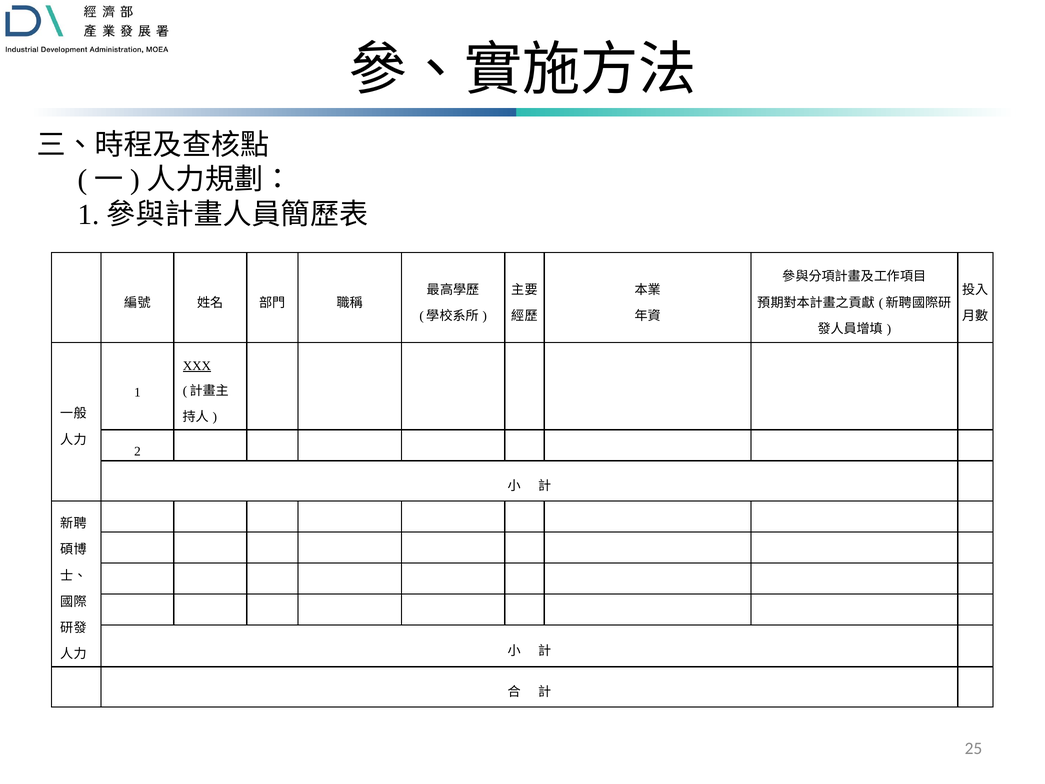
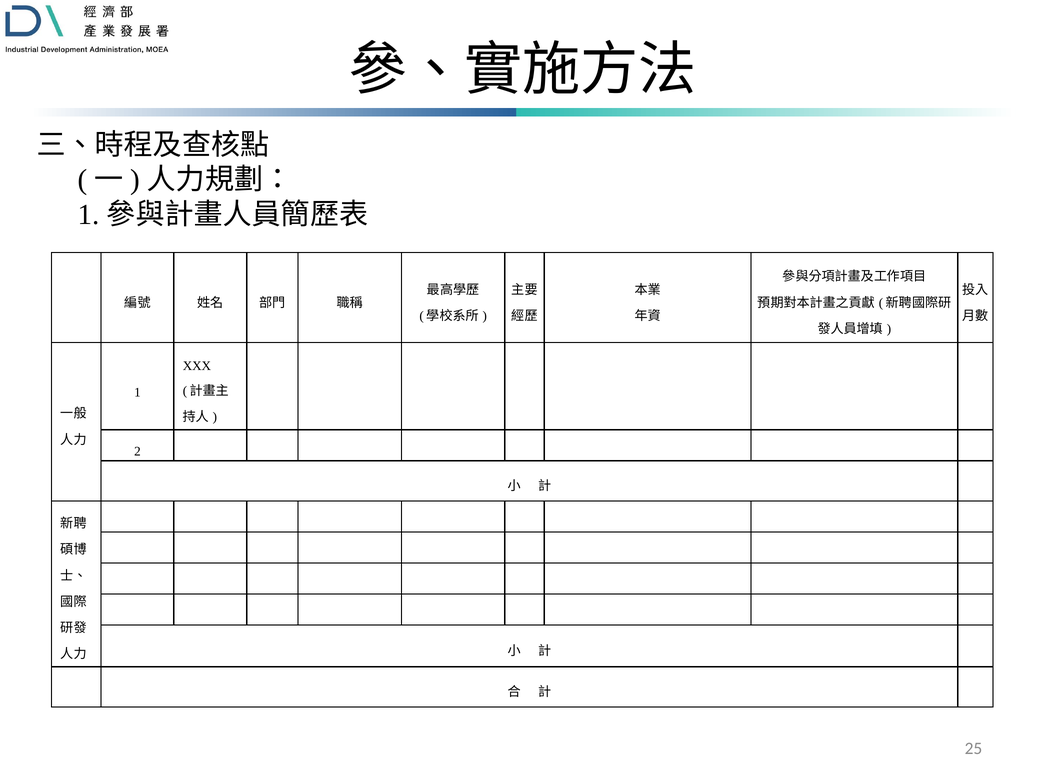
XXX underline: present -> none (197, 366)
